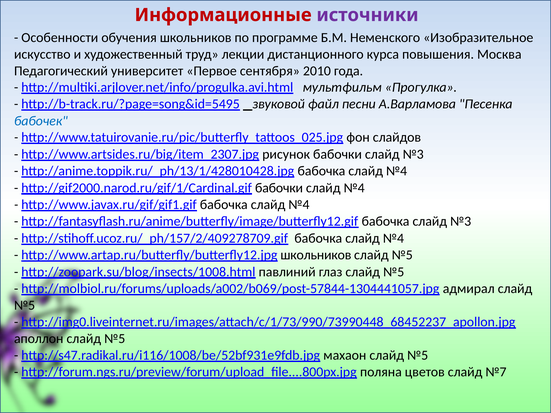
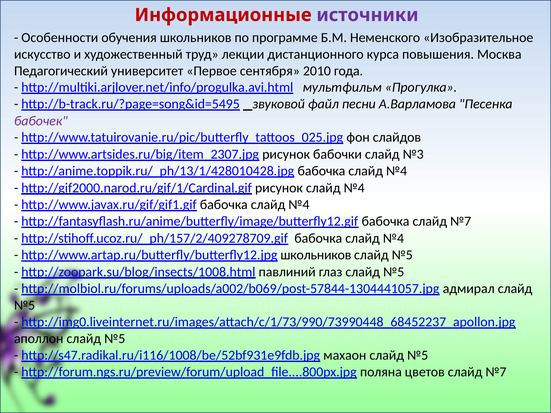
бабочек colour: blue -> purple (41, 121)
http://gif2000.narod.ru/gif/1/Cardinal.gif бабочки: бабочки -> рисунок (279, 188)
бабочка слайд №3: №3 -> №7 (461, 222)
